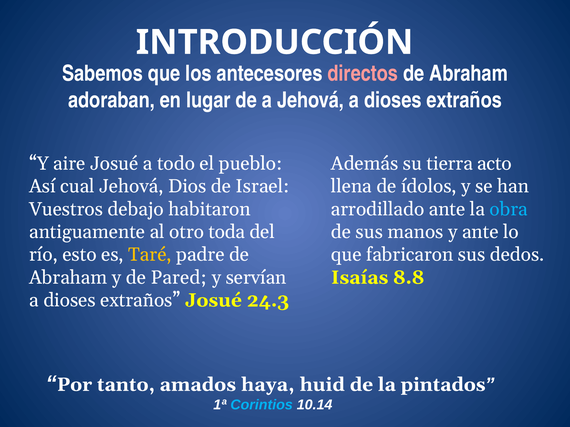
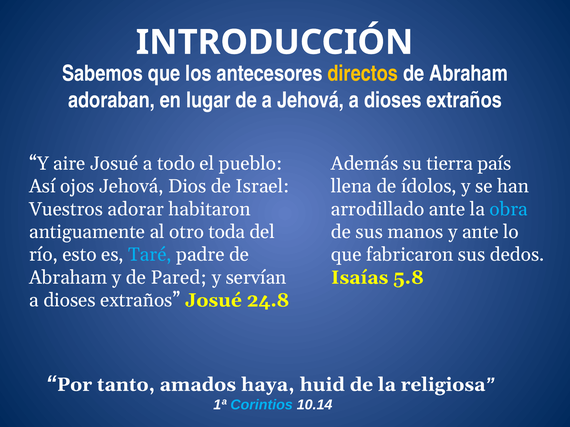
directos colour: pink -> yellow (363, 74)
acto: acto -> país (494, 164)
cual: cual -> ojos (77, 187)
debajo: debajo -> adorar (136, 209)
Taré colour: yellow -> light blue (150, 255)
8.8: 8.8 -> 5.8 (409, 278)
24.3: 24.3 -> 24.8 (268, 301)
pintados: pintados -> religiosa (443, 385)
